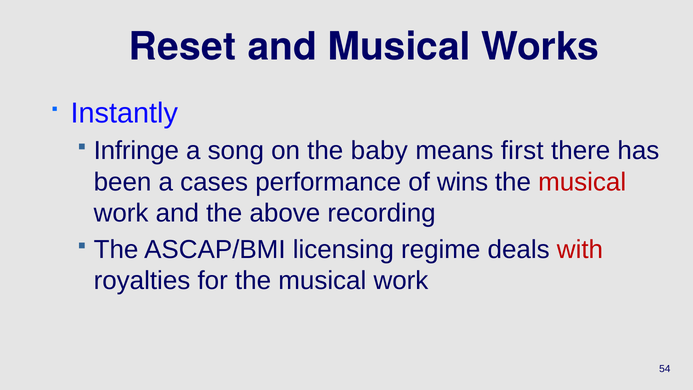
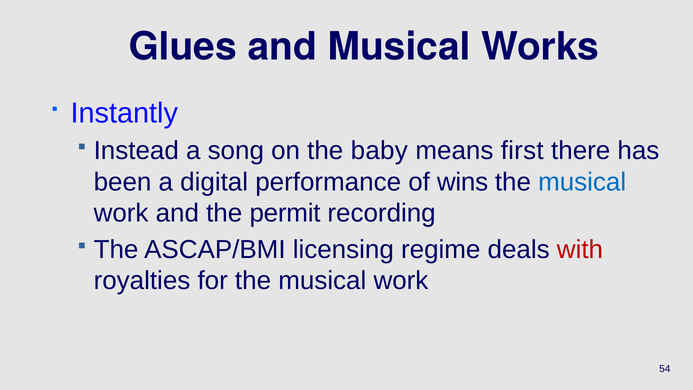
Reset: Reset -> Glues (183, 47)
Infringe: Infringe -> Instead (136, 151)
cases: cases -> digital (214, 182)
musical colour: red -> blue (582, 182)
above: above -> permit (285, 213)
